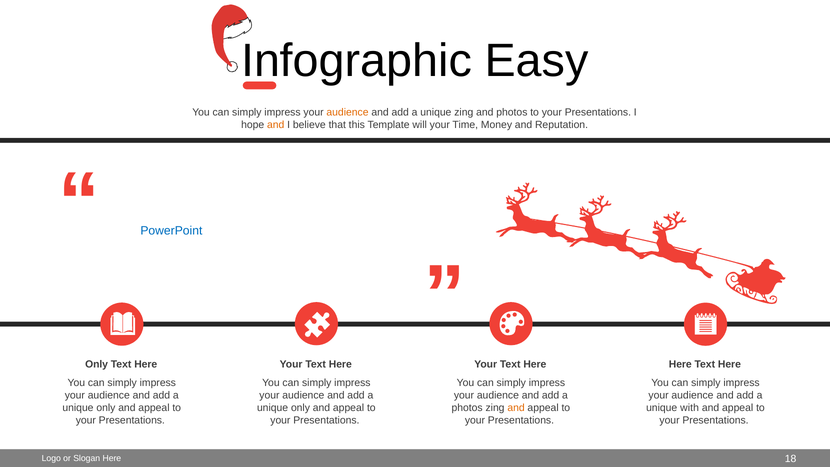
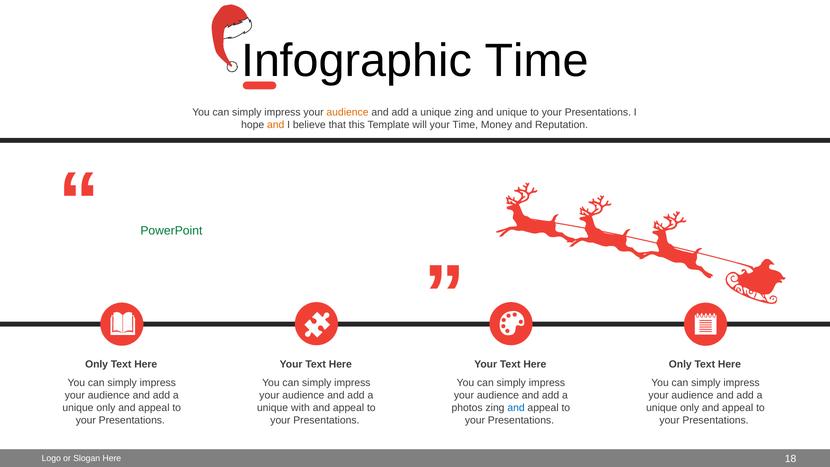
Infographic Easy: Easy -> Time (537, 61)
and photos: photos -> unique (512, 112)
PowerPoint colour: blue -> green (171, 231)
Here: Here -> Only (680, 364)
only: only -> with (300, 408)
and colour: orange -> blue (516, 408)
with: with -> only (690, 408)
